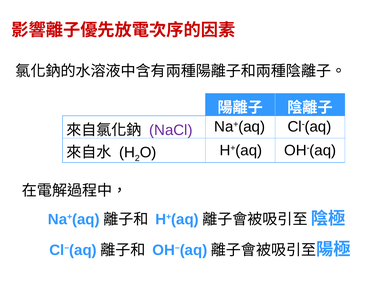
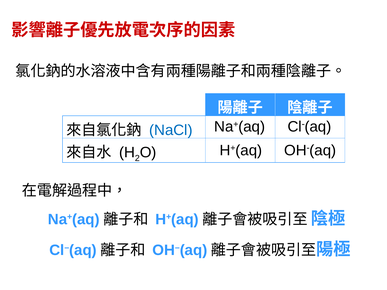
NaCl colour: purple -> blue (171, 130)
